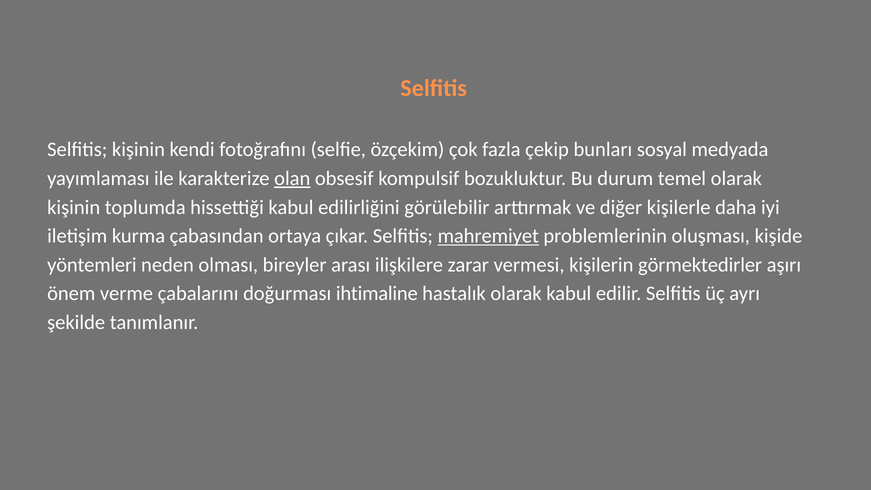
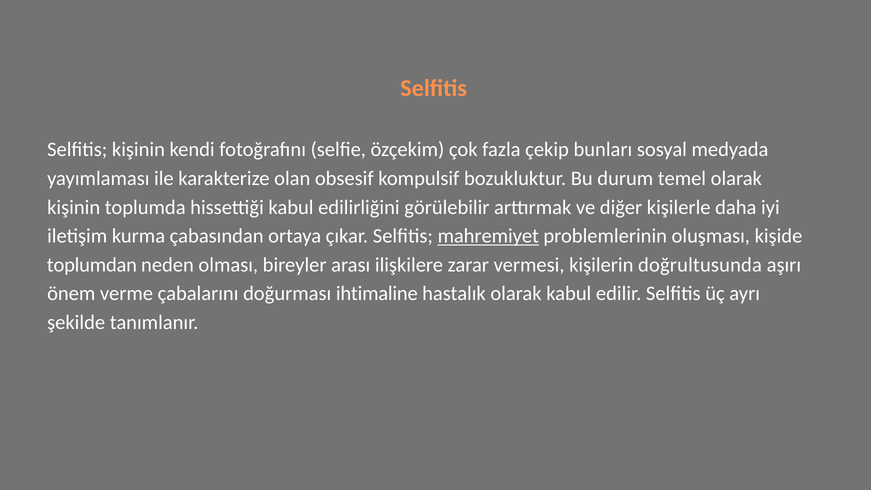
olan underline: present -> none (292, 178)
yöntemleri: yöntemleri -> toplumdan (92, 265)
görmektedirler: görmektedirler -> doğrultusunda (700, 265)
